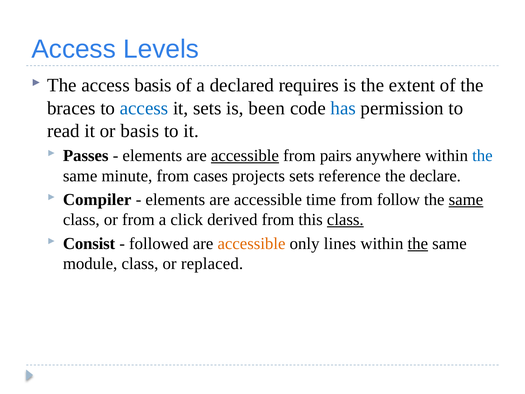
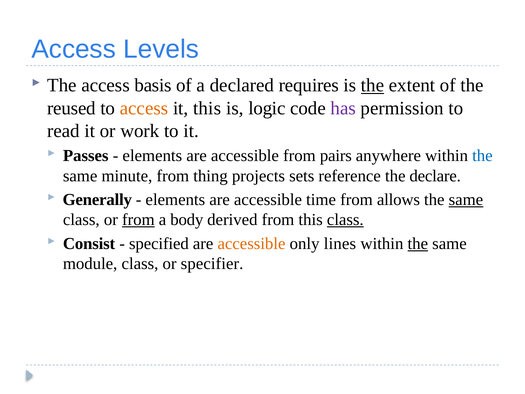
the underline: none -> present (373, 85)
braces: braces -> reused (71, 108)
access colour: blue -> orange (144, 108)
it sets: sets -> this (207, 108)
been: been -> logic (267, 108)
has colour: blue -> purple (343, 108)
or basis: basis -> work (140, 131)
accessible underline: present -> none (245, 156)
cases: cases -> thing (211, 176)
Compiler: Compiler -> Generally (97, 200)
follow: follow -> allows (398, 200)
from underline: none -> present (138, 220)
click: click -> body (187, 220)
followed: followed -> specified (159, 243)
replaced: replaced -> specifier (212, 263)
